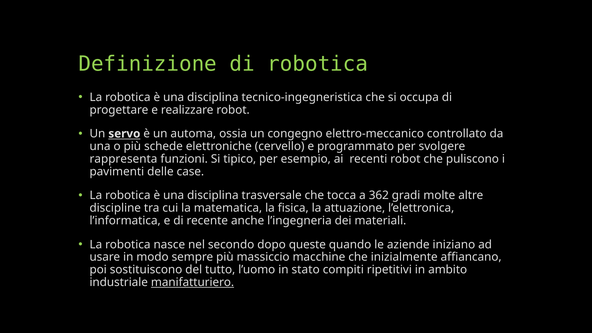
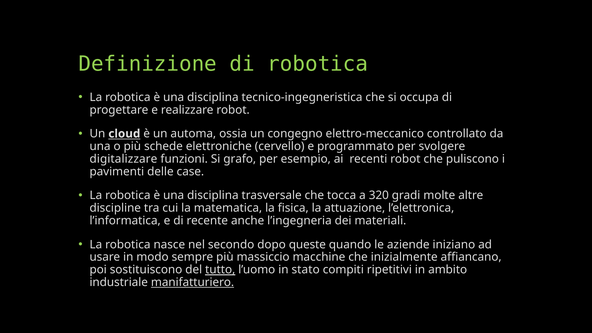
servo: servo -> cloud (124, 134)
rappresenta: rappresenta -> digitalizzare (123, 159)
tipico: tipico -> grafo (240, 159)
362: 362 -> 320 (379, 195)
tutto underline: none -> present (220, 270)
